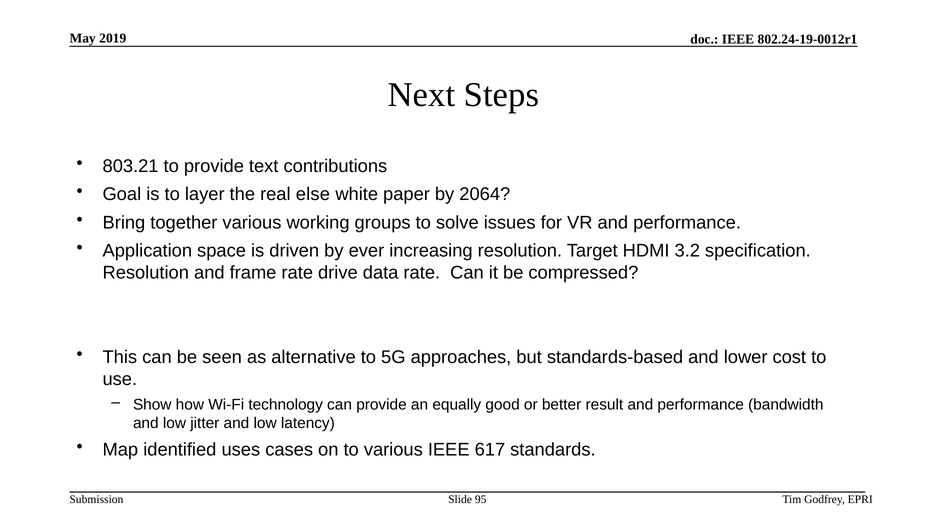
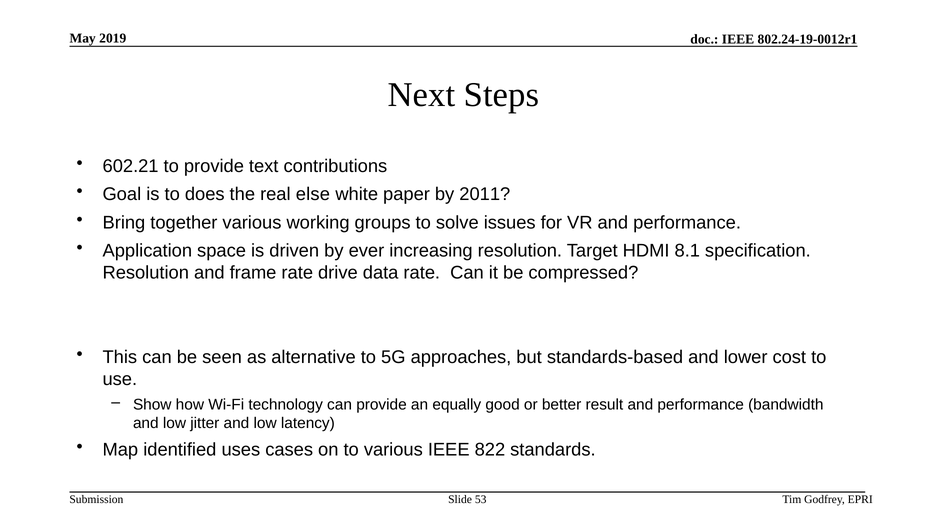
803.21: 803.21 -> 602.21 (131, 166)
layer: layer -> does (205, 195)
2064: 2064 -> 2011 (485, 195)
3.2: 3.2 -> 8.1 (687, 251)
617: 617 -> 822 (490, 450)
95: 95 -> 53 (481, 500)
